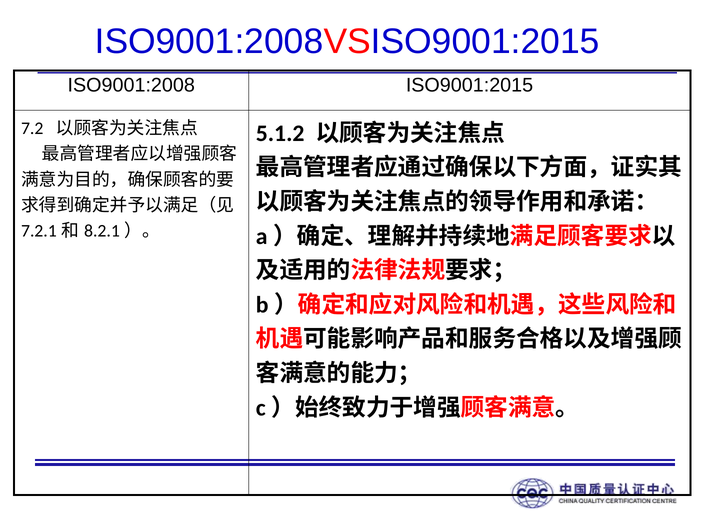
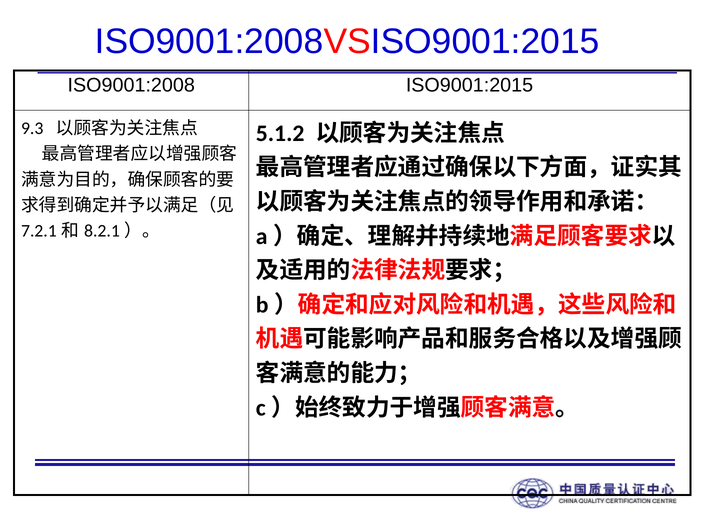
7.2: 7.2 -> 9.3 (32, 129)
